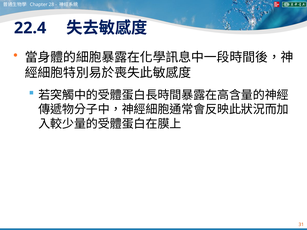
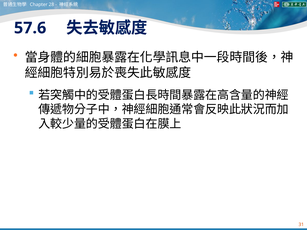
22.4: 22.4 -> 57.6 (30, 28)
